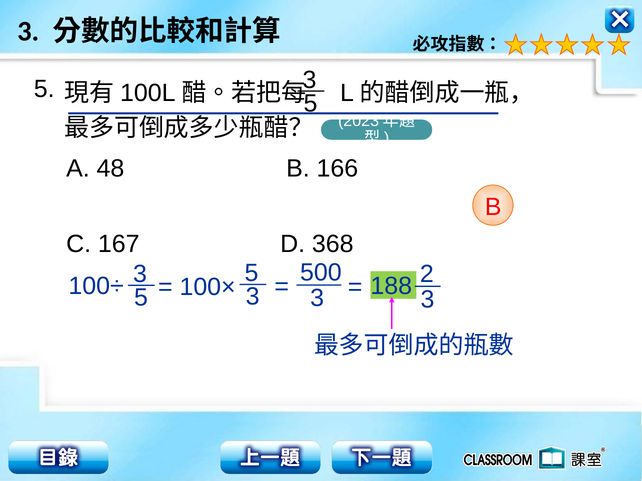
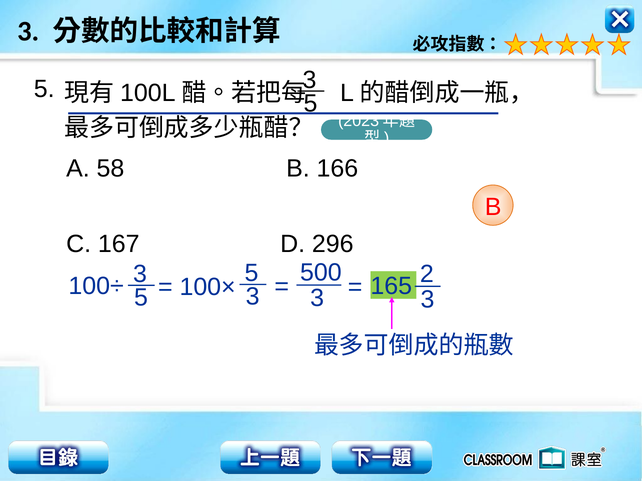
48: 48 -> 58 (110, 169)
368: 368 -> 296 (333, 244)
188: 188 -> 165 (391, 286)
